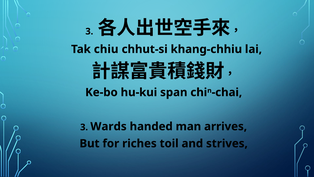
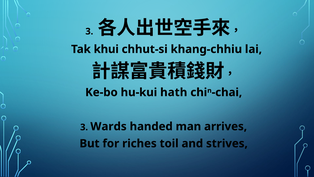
chiu: chiu -> khui (106, 49)
span: span -> hath (174, 92)
